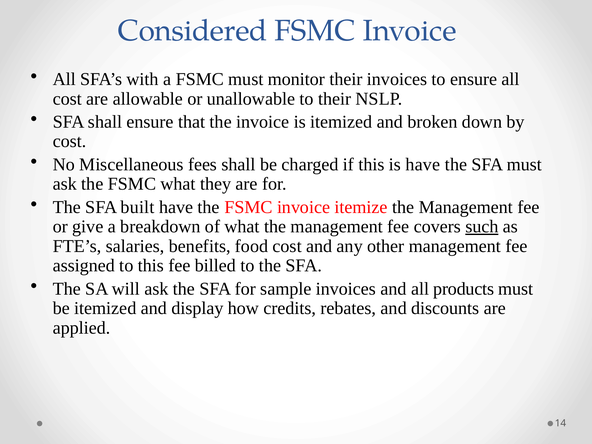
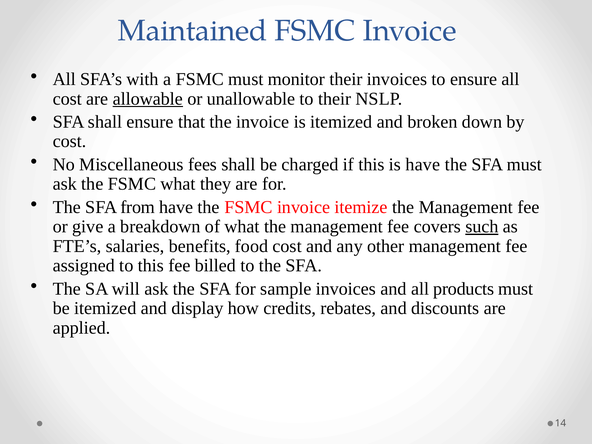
Considered: Considered -> Maintained (193, 31)
allowable underline: none -> present (148, 99)
built: built -> from (138, 207)
